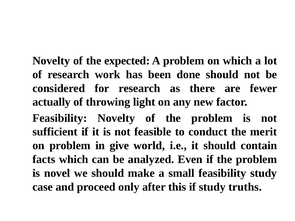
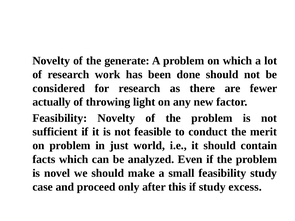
expected: expected -> generate (127, 61)
give: give -> just (119, 146)
truths: truths -> excess (245, 187)
